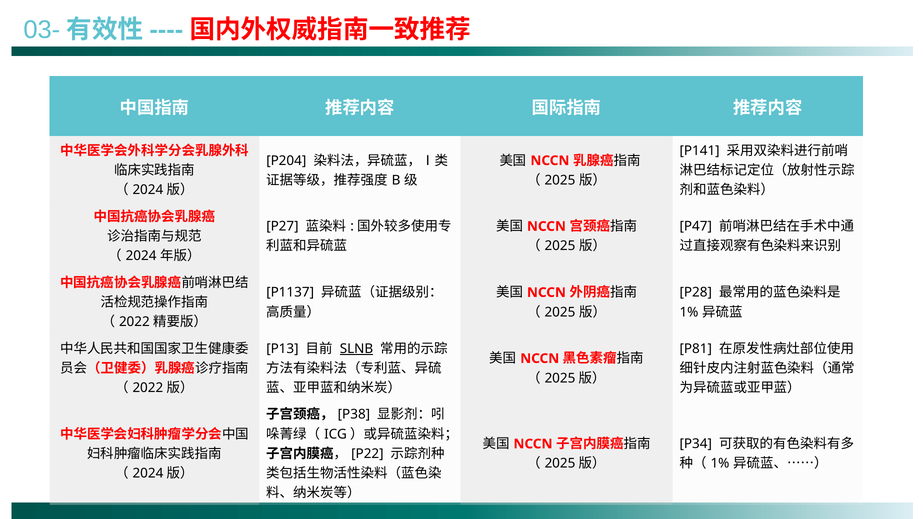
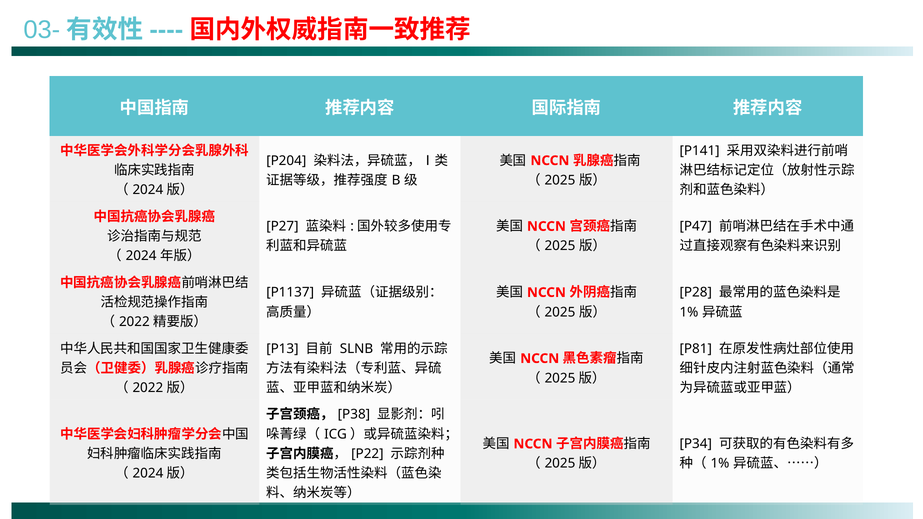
SLNB underline: present -> none (356, 349)
